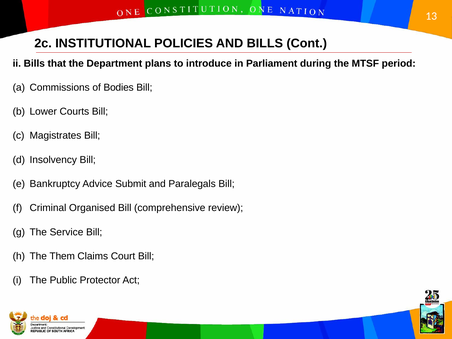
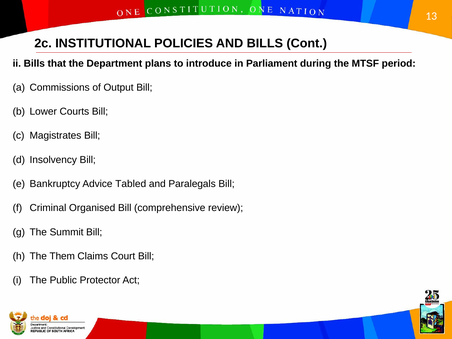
Bodies: Bodies -> Output (119, 87)
Submit: Submit -> Tabled (131, 184)
Service: Service -> Summit (67, 232)
